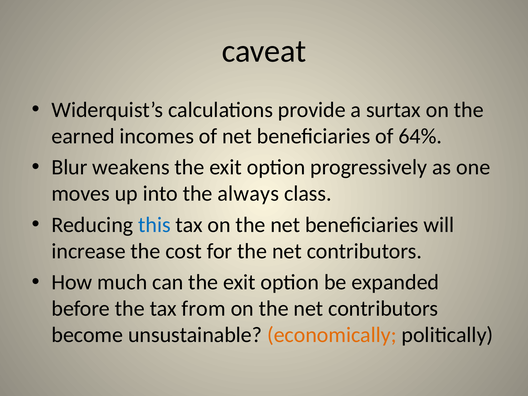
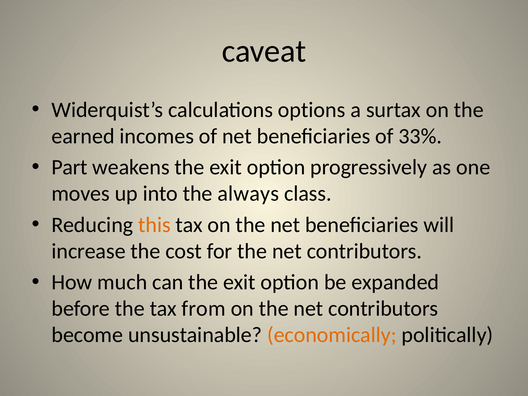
provide: provide -> options (312, 110)
64%: 64% -> 33% (420, 136)
Blur: Blur -> Part (70, 167)
this colour: blue -> orange (154, 225)
